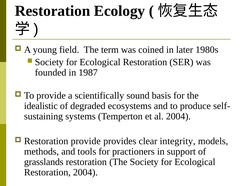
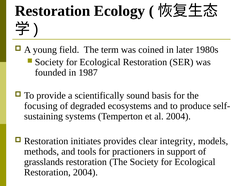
idealistic: idealistic -> focusing (41, 105)
Restoration provide: provide -> initiates (86, 140)
